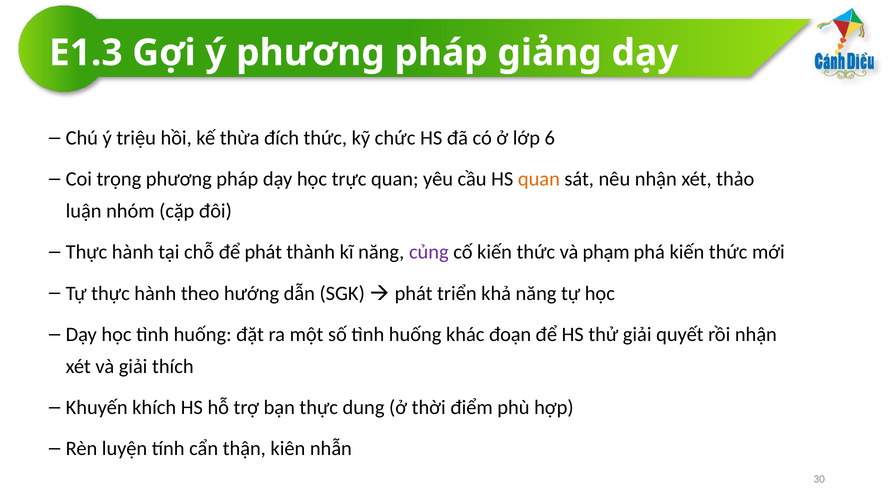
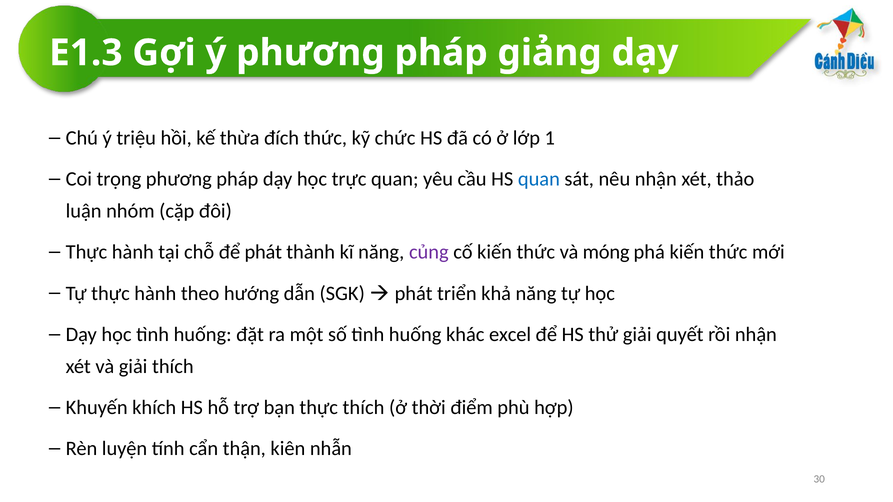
6: 6 -> 1 (550, 138)
quan colour: orange -> blue (539, 179)
phạm: phạm -> móng (606, 252)
đoạn: đoạn -> excel (510, 335)
thực dung: dung -> thích (364, 408)
